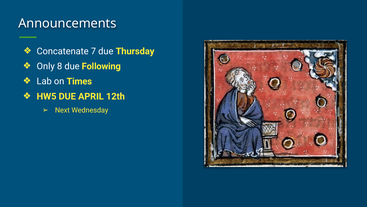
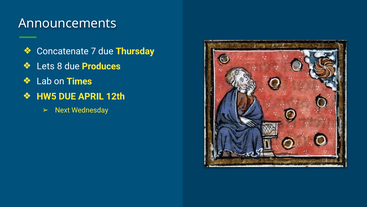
Only: Only -> Lets (46, 66)
Following: Following -> Produces (101, 66)
